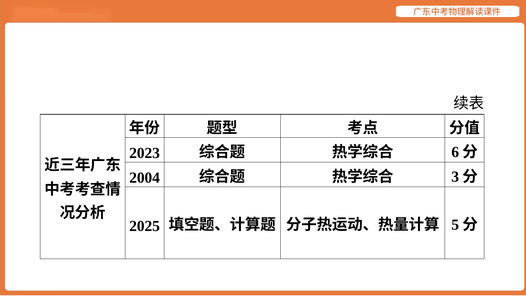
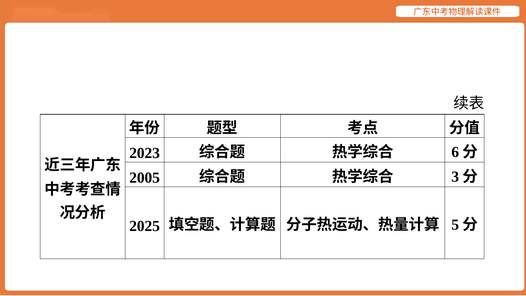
2004: 2004 -> 2005 (145, 178)
